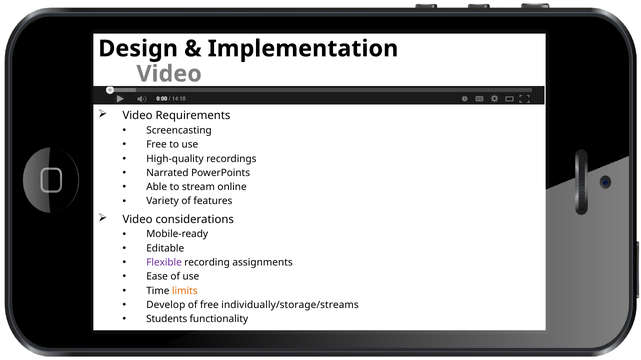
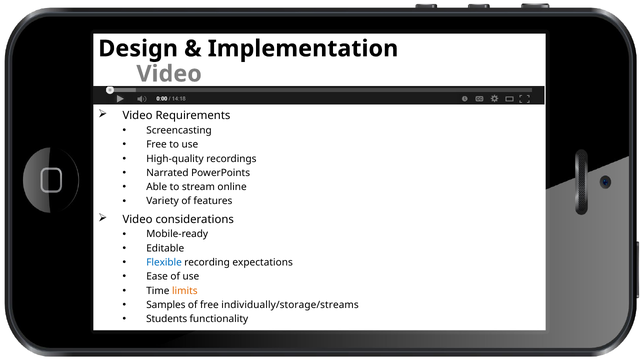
Flexible colour: purple -> blue (164, 263)
assignments: assignments -> expectations (263, 263)
Develop: Develop -> Samples (166, 305)
